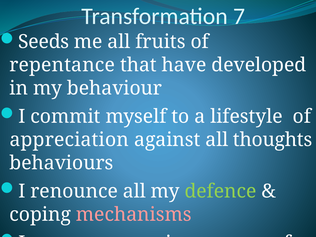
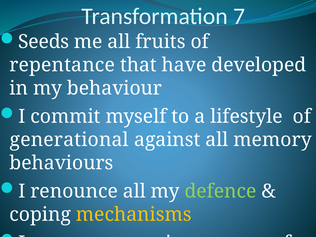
appreciation: appreciation -> generational (69, 140)
thoughts: thoughts -> memory (272, 140)
mechanisms colour: pink -> yellow (134, 215)
